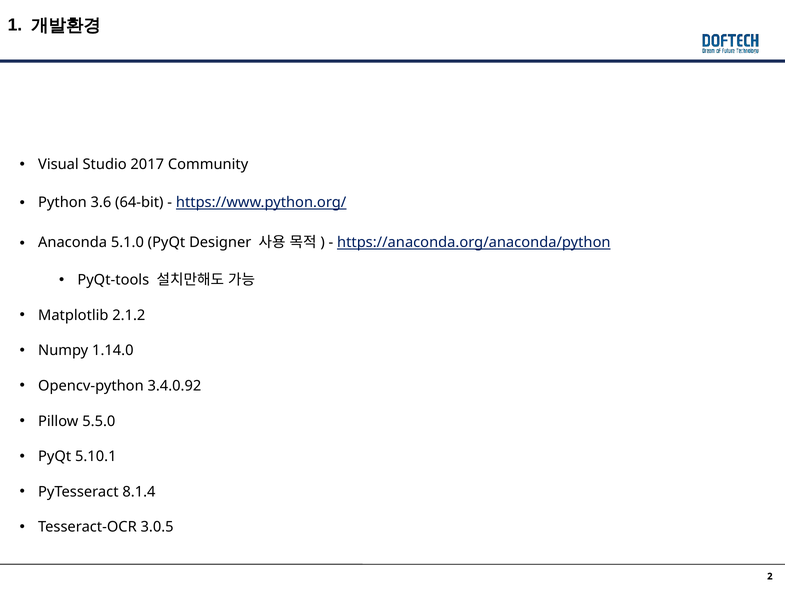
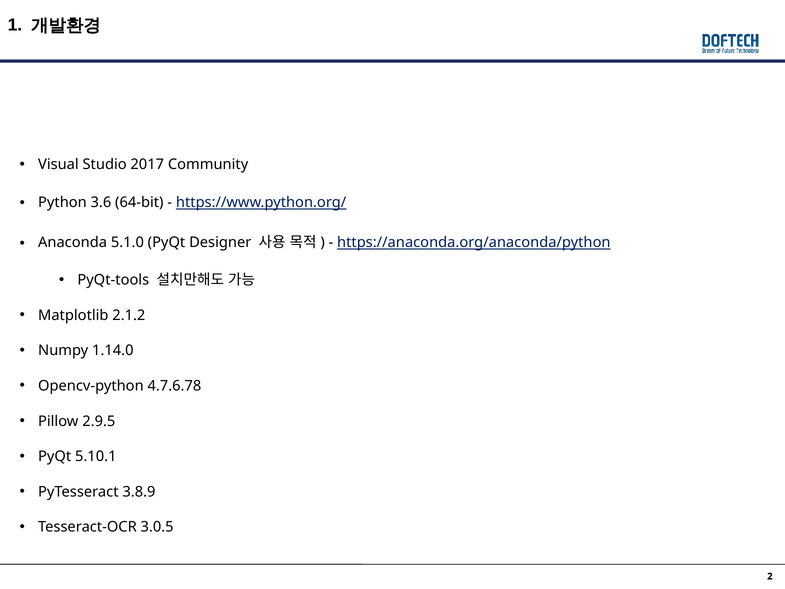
3.4.0.92: 3.4.0.92 -> 4.7.6.78 (174, 386)
5.5.0: 5.5.0 -> 2.9.5 (99, 421)
8.1.4: 8.1.4 -> 3.8.9 (139, 492)
